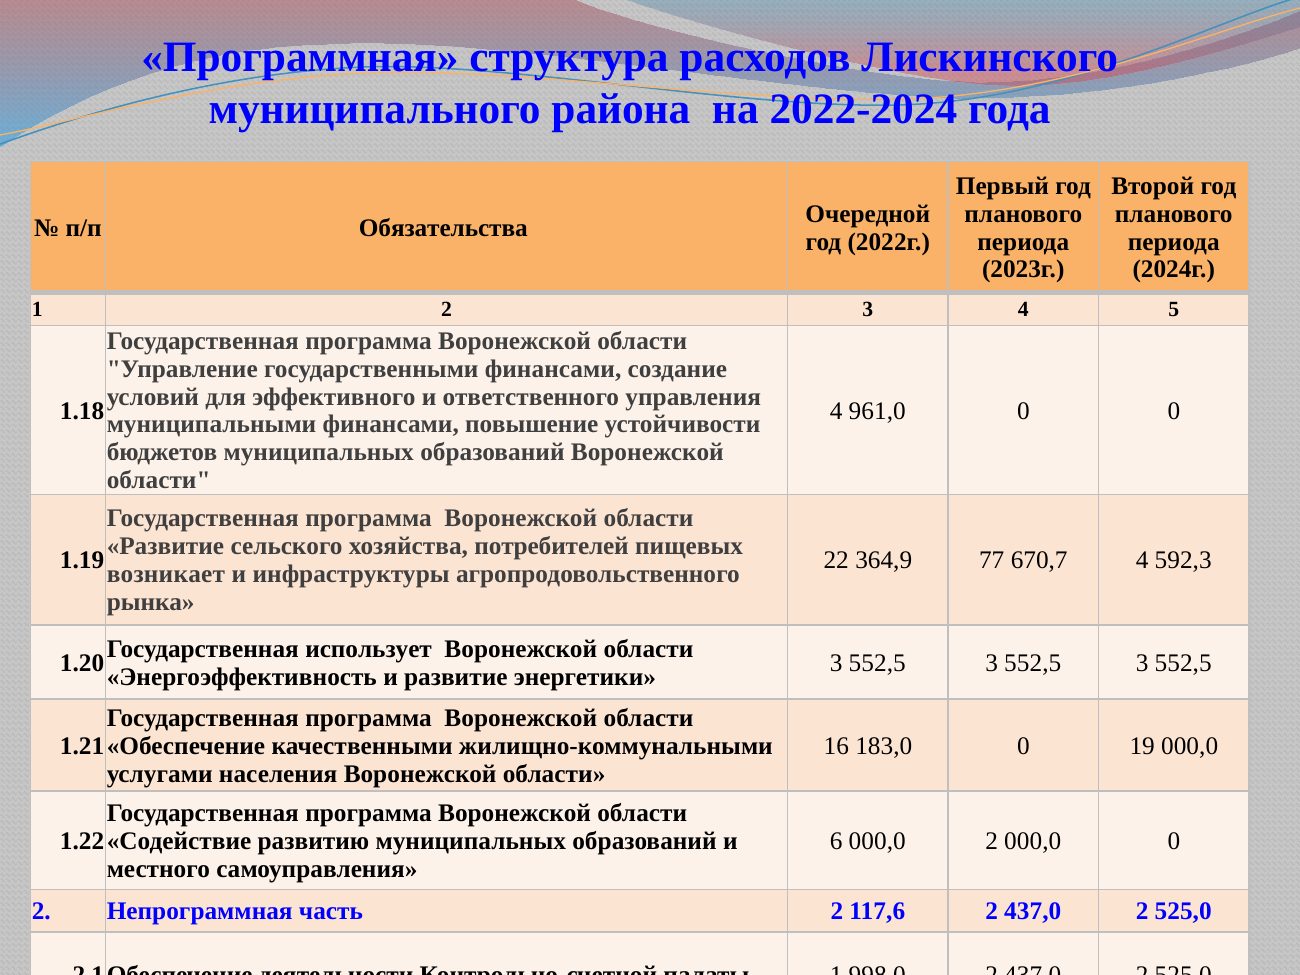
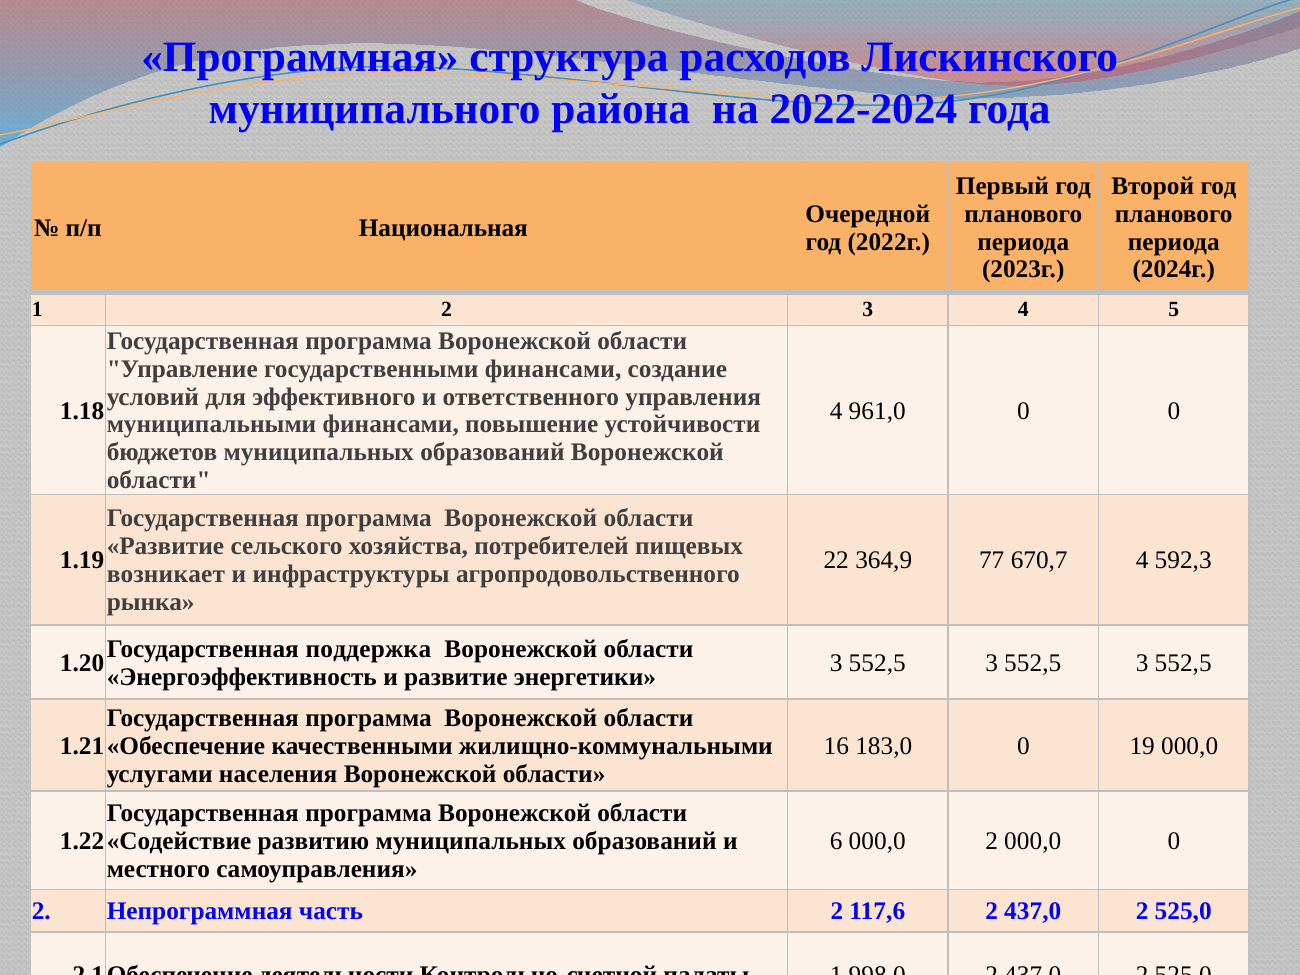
Обязательства: Обязательства -> Национальная (443, 228)
использует: использует -> поддержка (368, 649)
